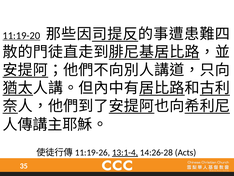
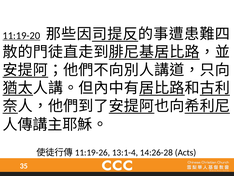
13:1-4 underline: present -> none (125, 152)
